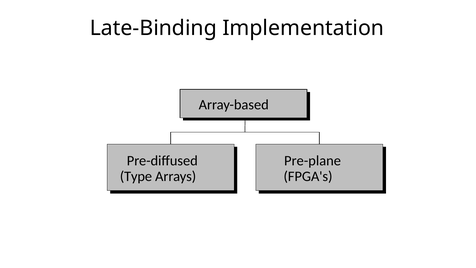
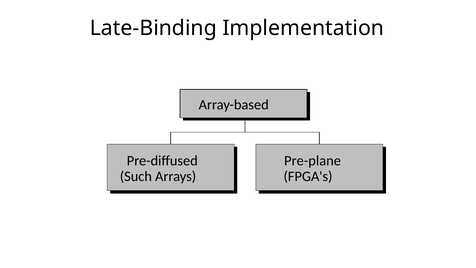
Type: Type -> Such (136, 176)
